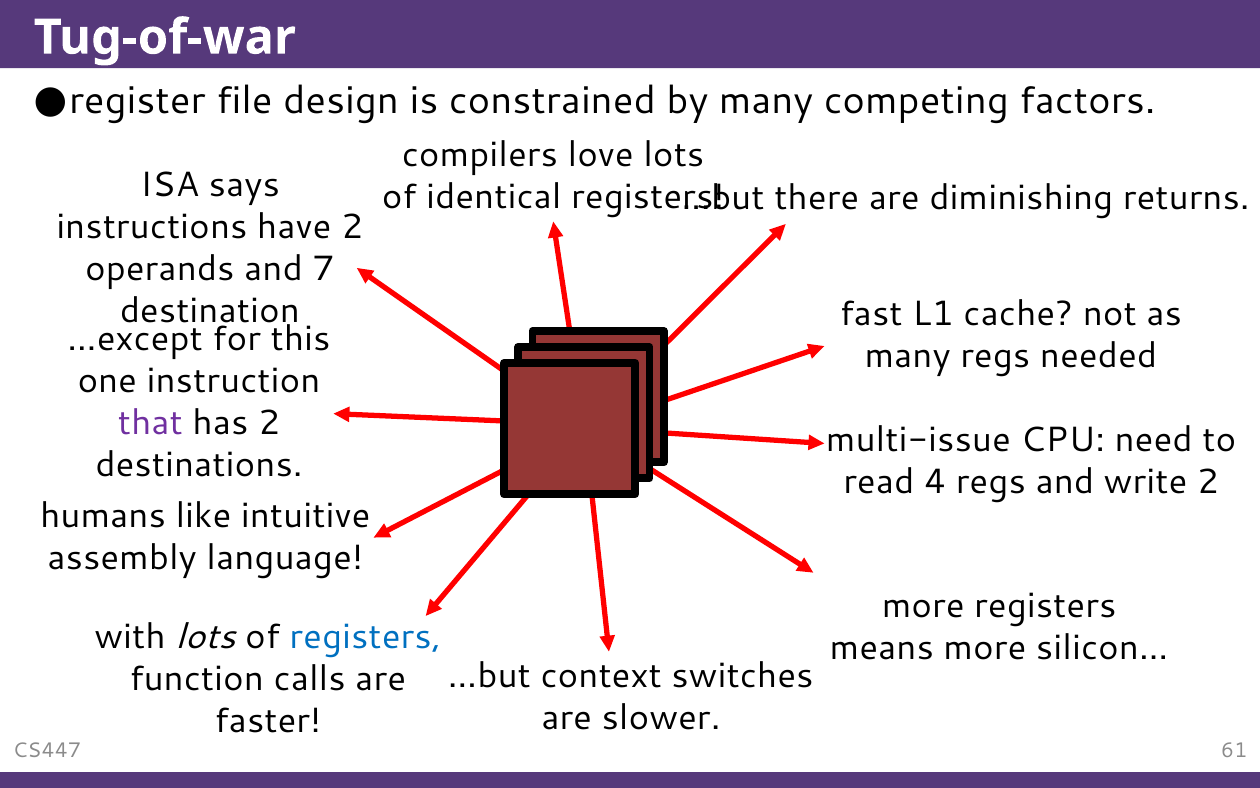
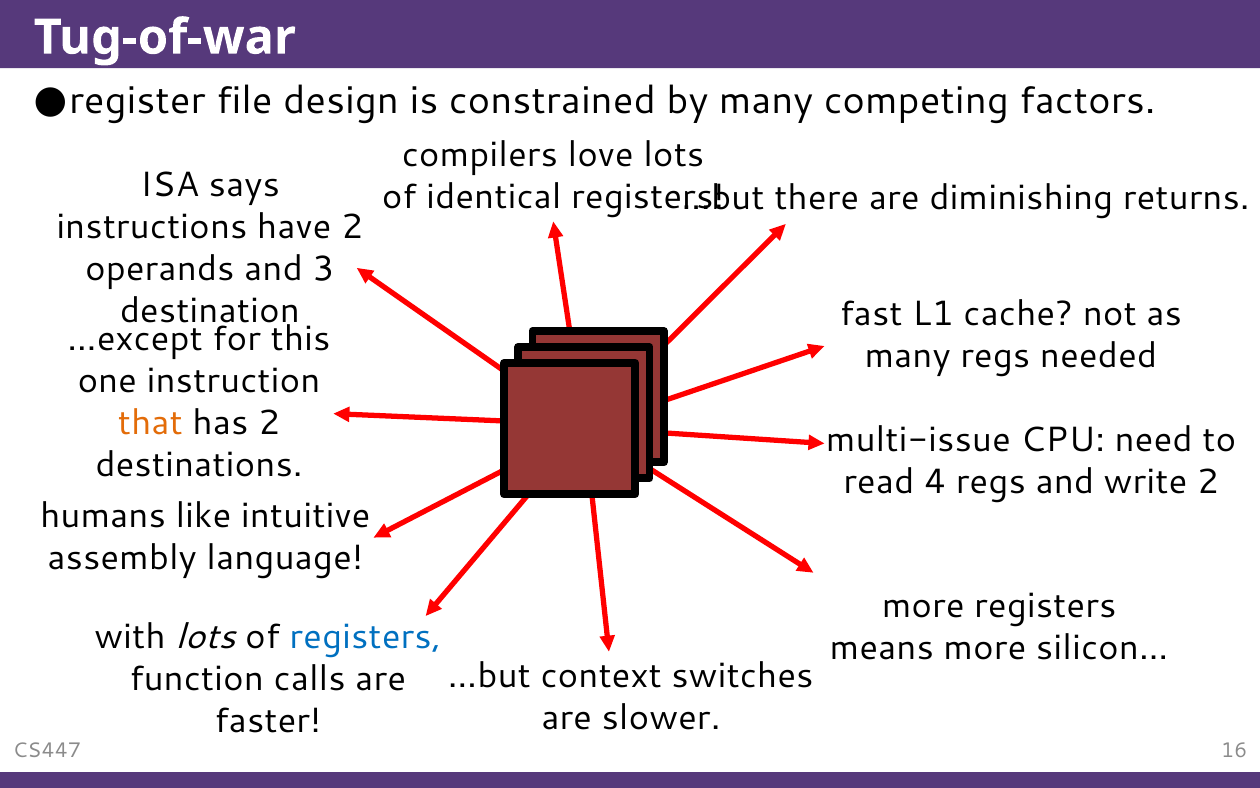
7: 7 -> 3 (324, 269)
that colour: purple -> orange (150, 423)
61: 61 -> 16 (1234, 750)
